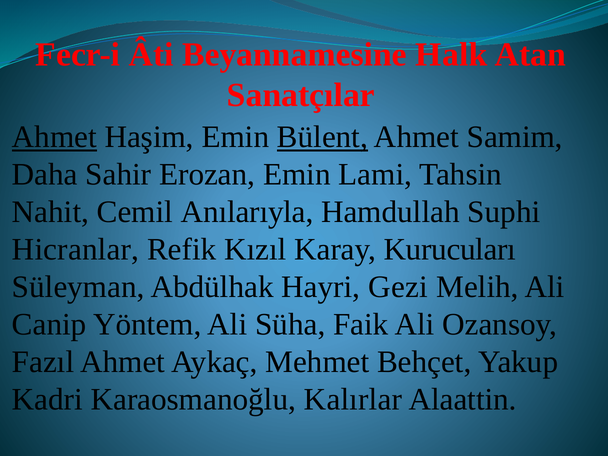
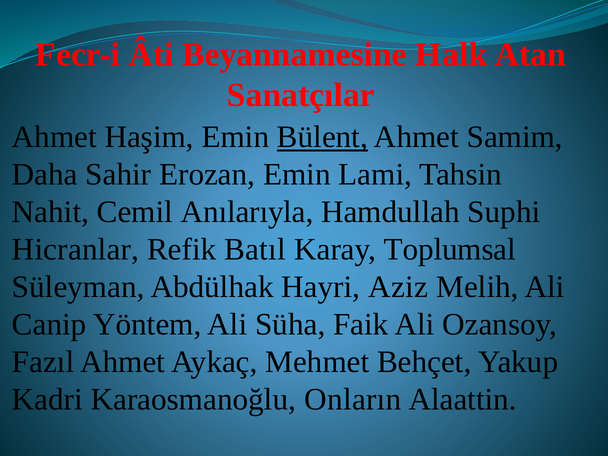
Ahmet underline: present -> none (54, 137)
Kızıl: Kızıl -> Batıl (255, 249)
Kurucuları: Kurucuları -> Toplumsal (450, 249)
Gezi: Gezi -> Aziz (398, 287)
Kalırlar: Kalırlar -> Onların (353, 399)
